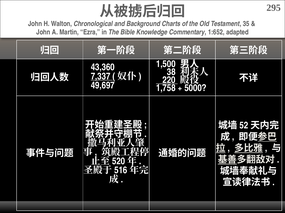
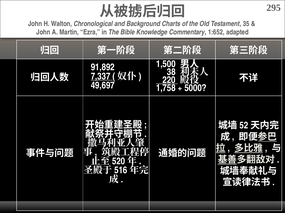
43,360: 43,360 -> 91,892 (103, 67)
